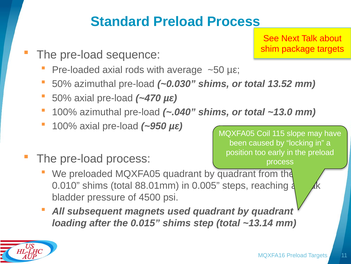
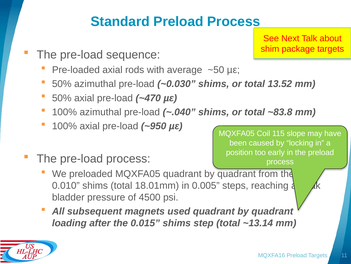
~13.0: ~13.0 -> ~83.8 (280, 112)
88.01mm: 88.01mm -> 18.01mm (157, 185)
